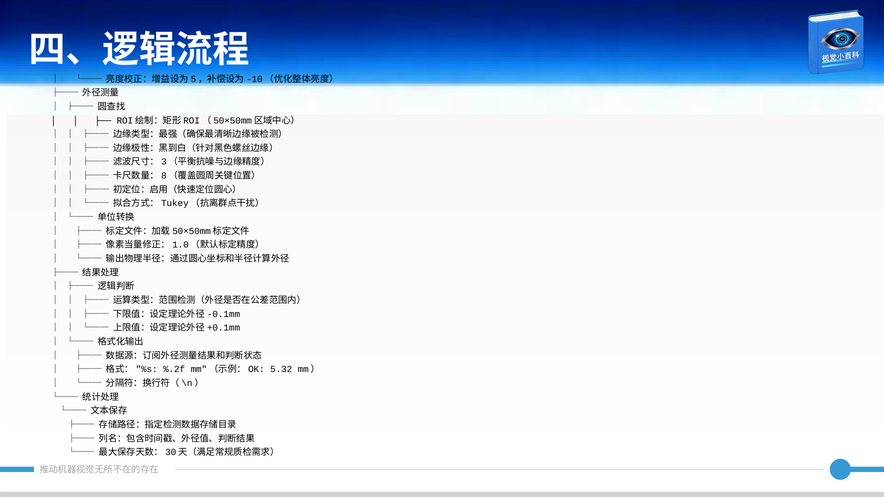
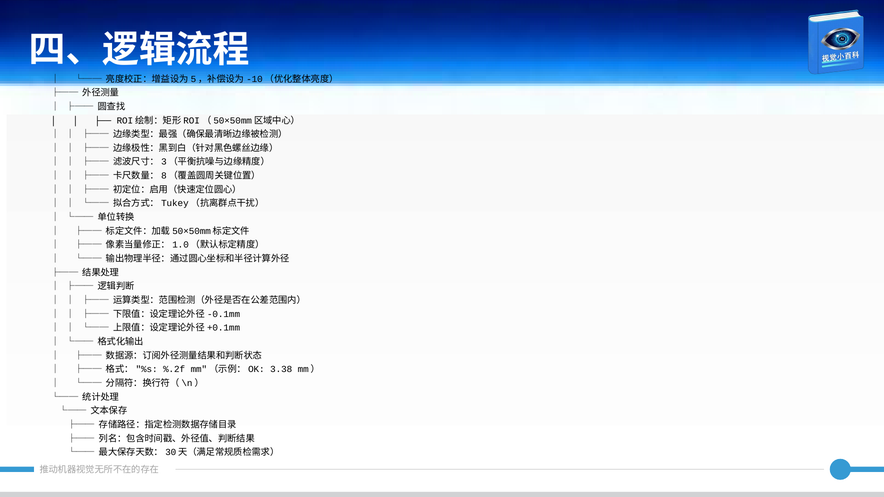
5.32: 5.32 -> 3.38 (281, 370)
